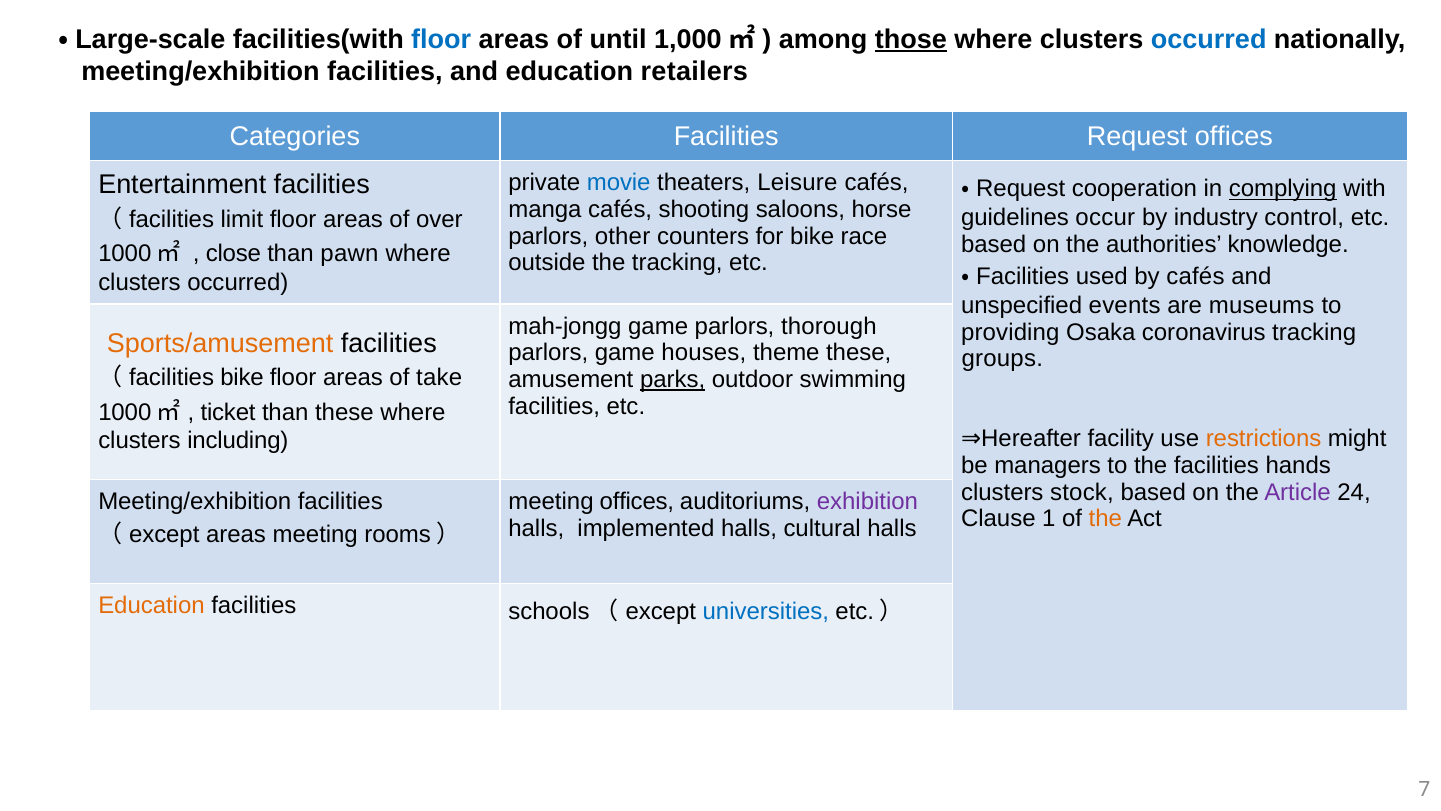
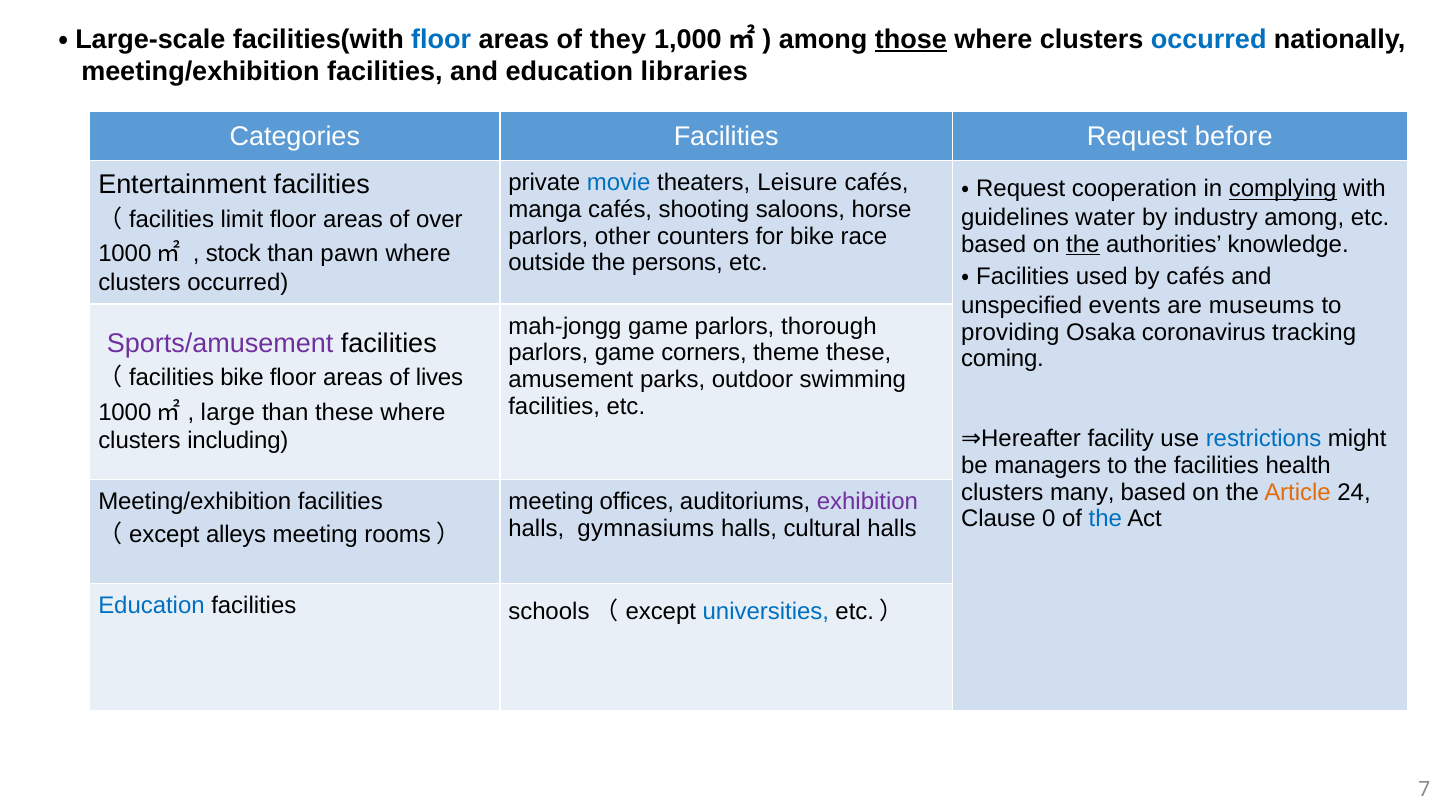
until: until -> they (618, 40)
retailers: retailers -> libraries (694, 72)
Request offices: offices -> before (1234, 136)
occur: occur -> water (1105, 217)
industry control: control -> among (1304, 217)
the underline: none -> present (1083, 244)
close: close -> stock (233, 254)
the tracking: tracking -> persons (677, 263)
Sports/amusement colour: orange -> purple (220, 343)
houses: houses -> corners (704, 353)
groups: groups -> coming (1002, 359)
take: take -> lives (439, 378)
parks underline: present -> none (673, 379)
ticket: ticket -> large (228, 412)
restrictions colour: orange -> blue (1264, 439)
hands: hands -> health (1298, 465)
stock: stock -> many (1082, 492)
Article colour: purple -> orange (1298, 492)
1: 1 -> 0 (1049, 519)
the colour: orange -> blue (1105, 519)
implemented: implemented -> gymnasiums (646, 528)
areas: areas -> alleys (236, 534)
Education colour: orange -> blue (151, 605)
